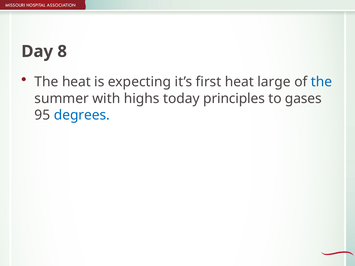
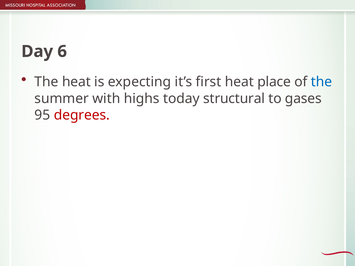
8: 8 -> 6 (62, 51)
large: large -> place (274, 82)
principles: principles -> structural (234, 99)
degrees colour: blue -> red (82, 115)
